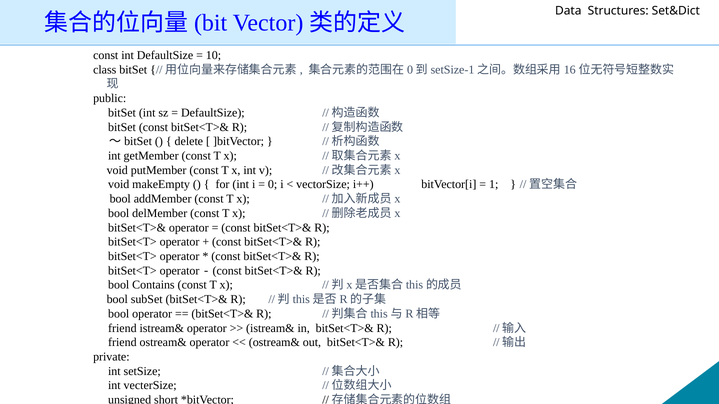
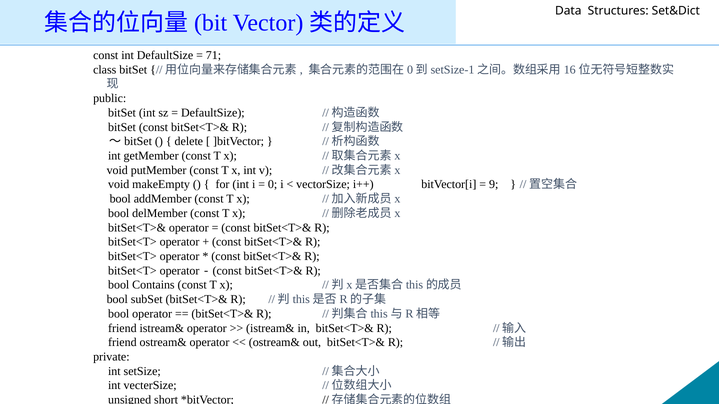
10: 10 -> 71 (213, 55)
1: 1 -> 9 (494, 185)
